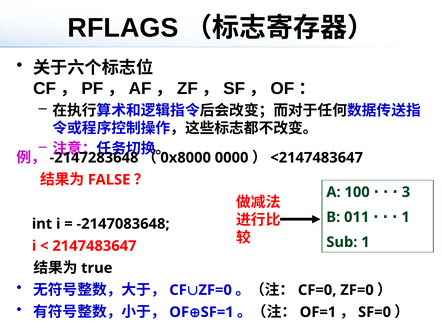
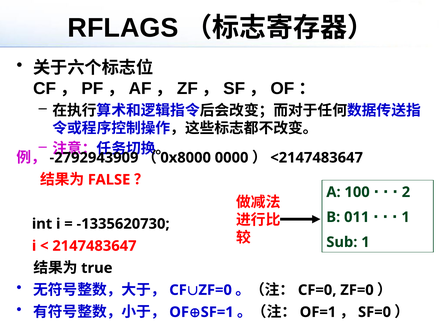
-2147283648: -2147283648 -> -2792943909 (94, 158)
3: 3 -> 2 (406, 192)
-2147083648: -2147083648 -> -1335620730 (123, 224)
